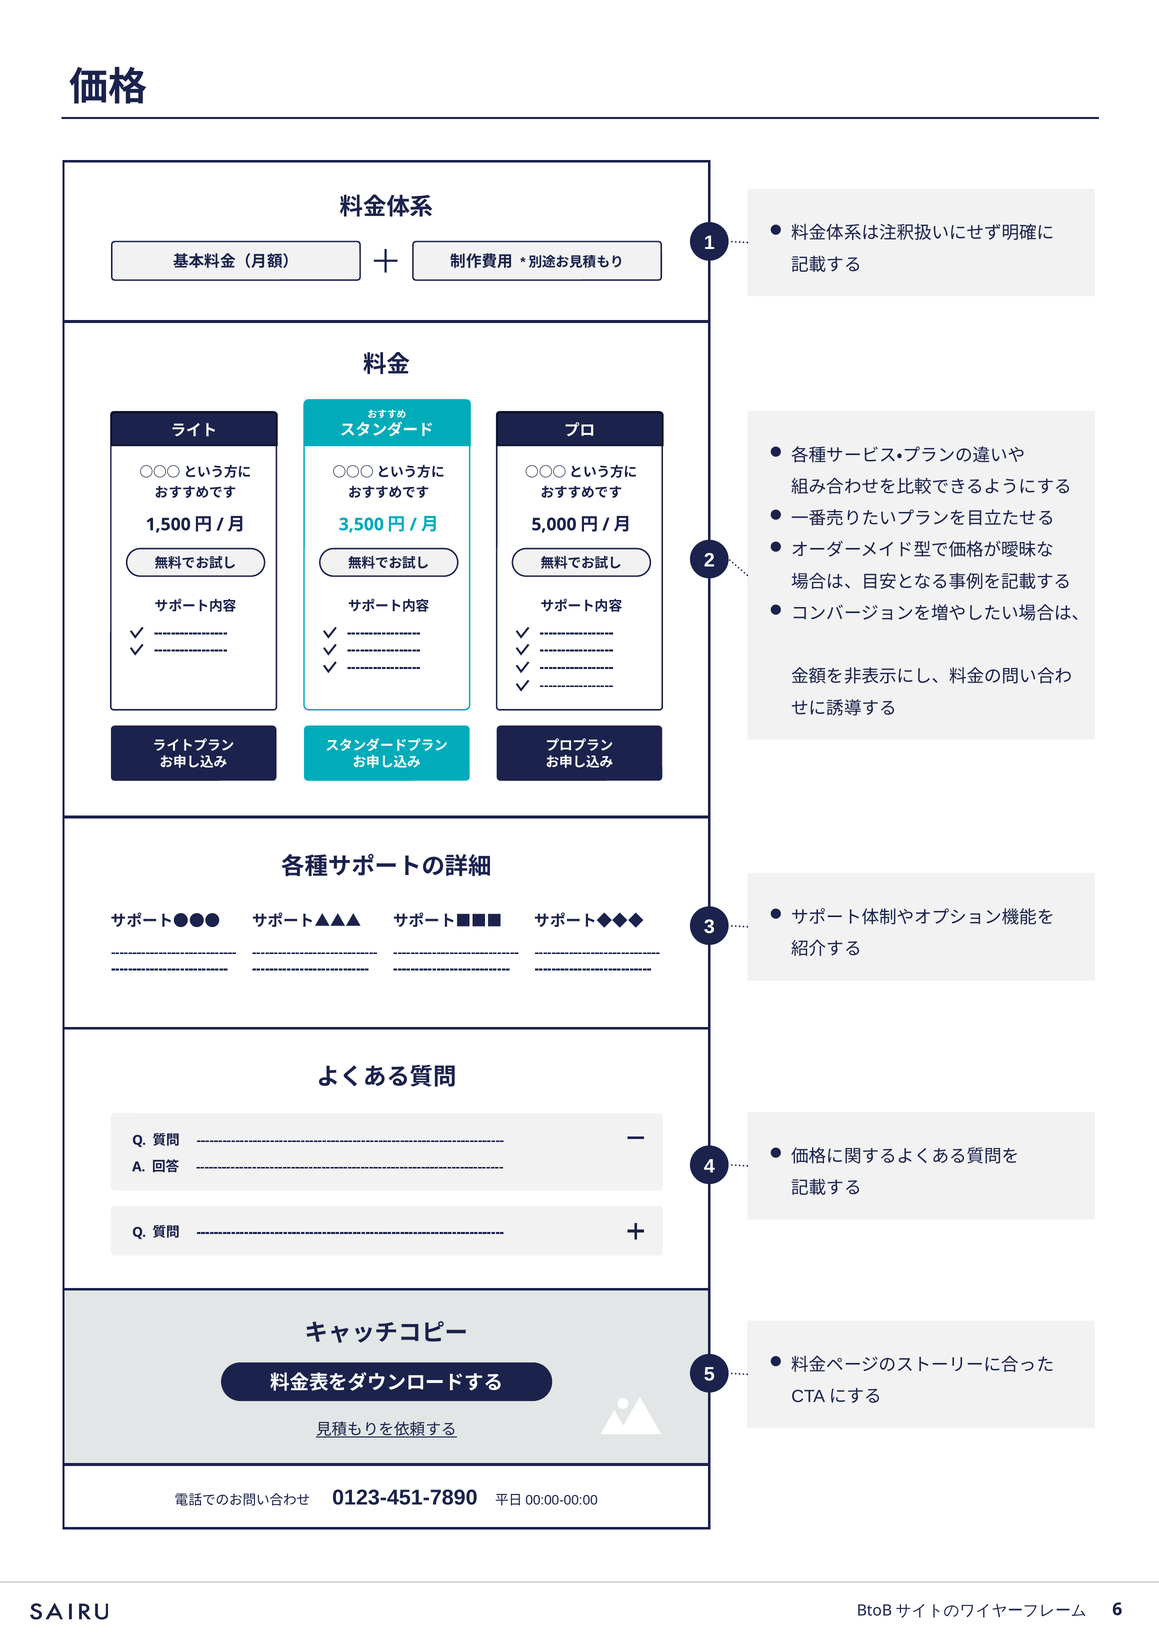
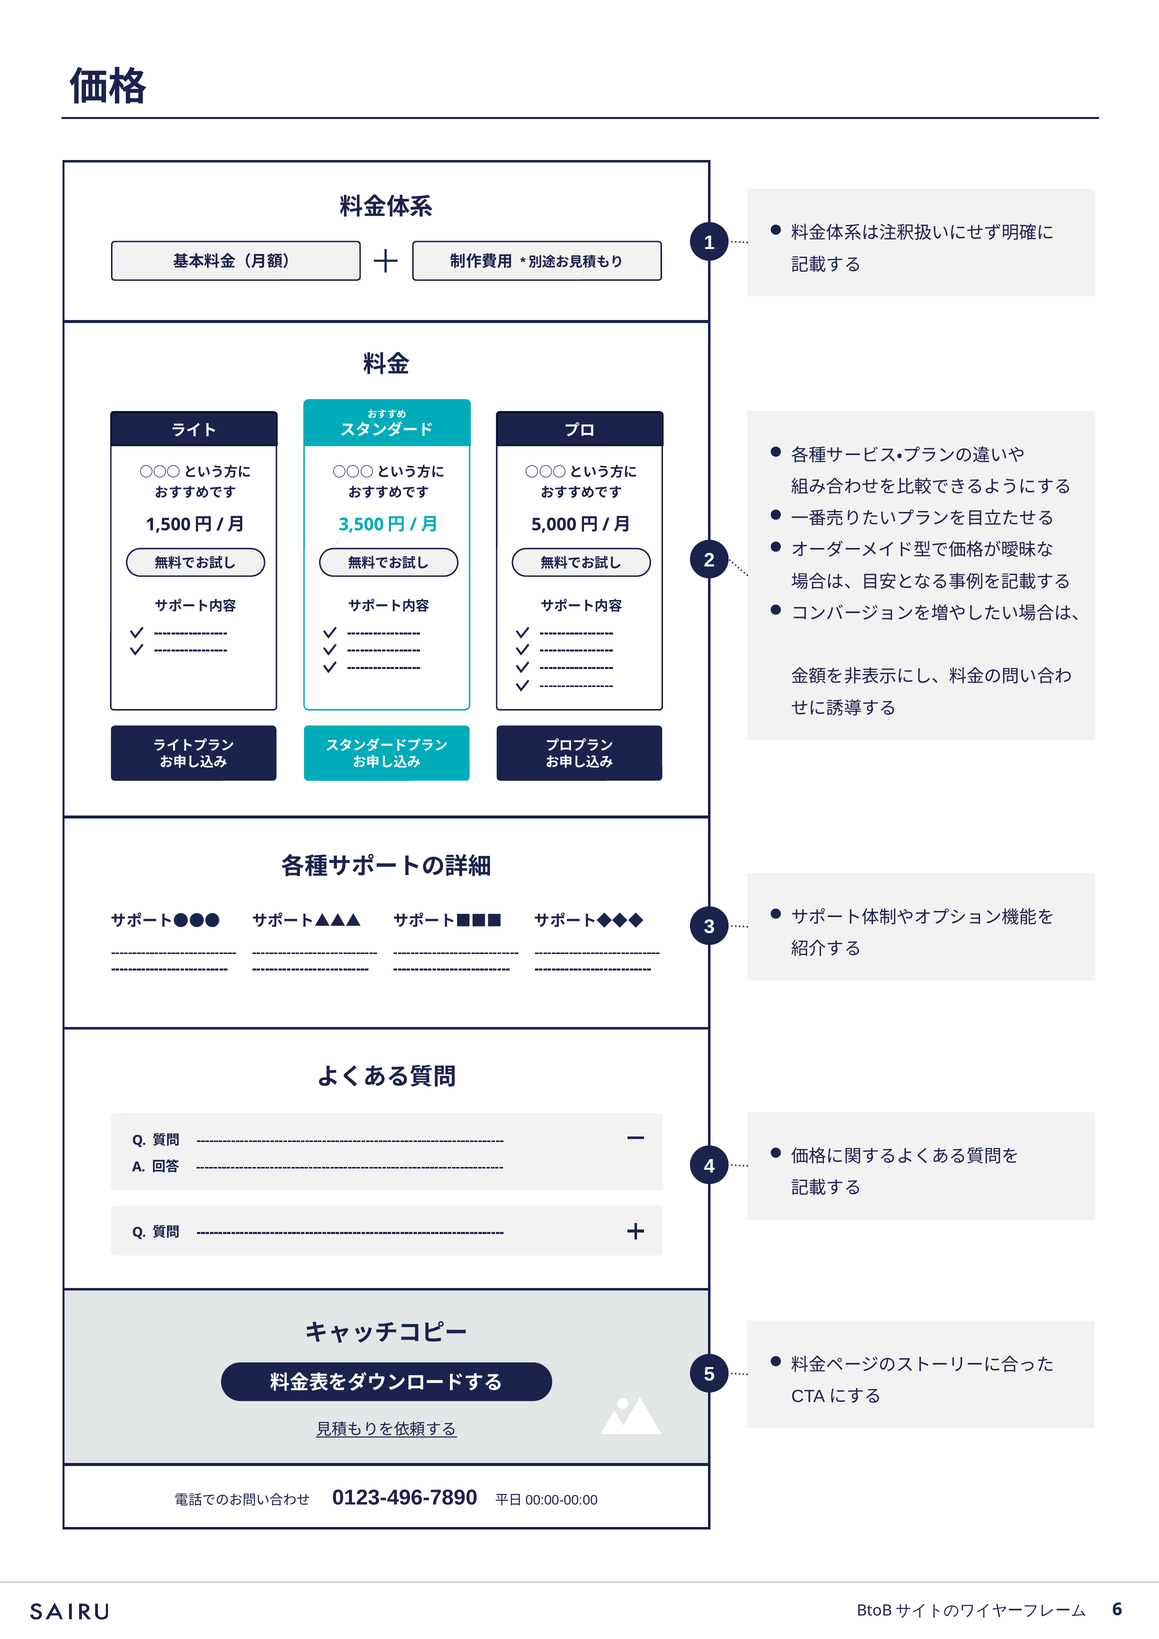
0123-451-7890: 0123-451-7890 -> 0123-496-7890 (405, 1498)
